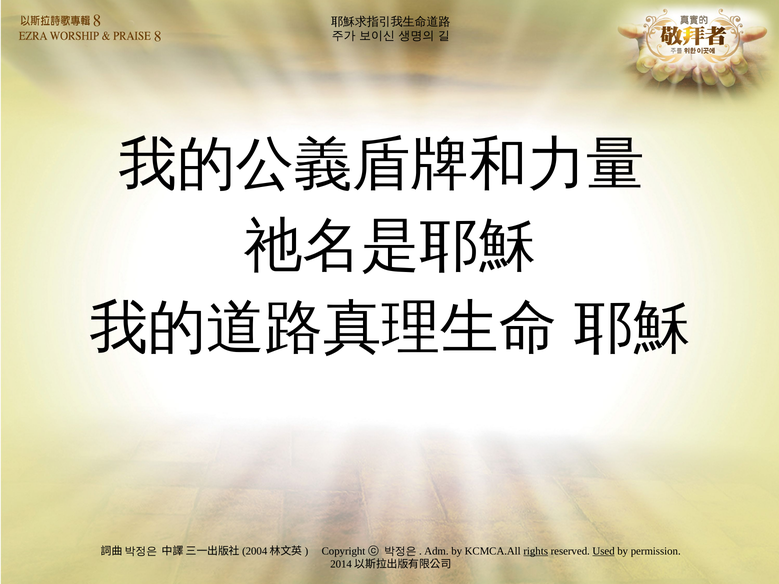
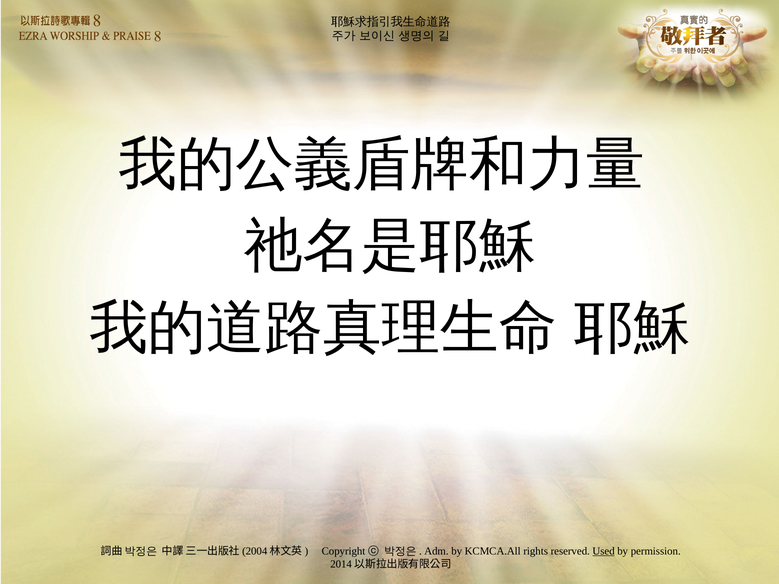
rights underline: present -> none (536, 551)
